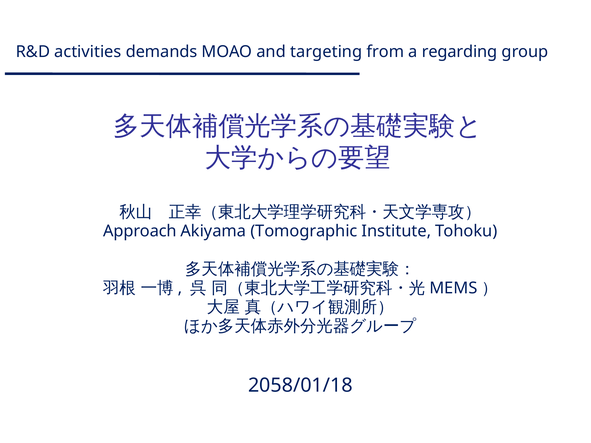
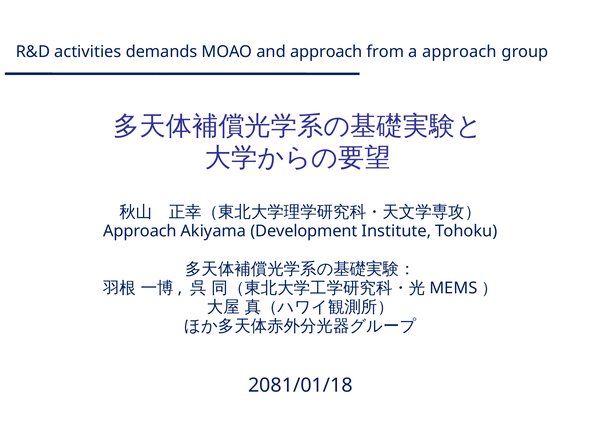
and targeting: targeting -> approach (326, 52)
a regarding: regarding -> approach (459, 52)
Tomographic: Tomographic -> Development (304, 231)
2058/01/18: 2058/01/18 -> 2081/01/18 (300, 386)
